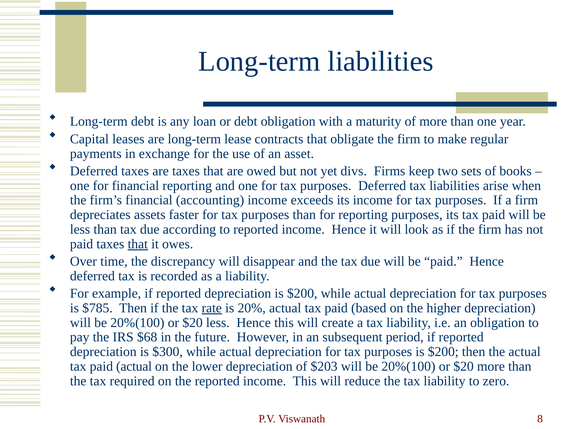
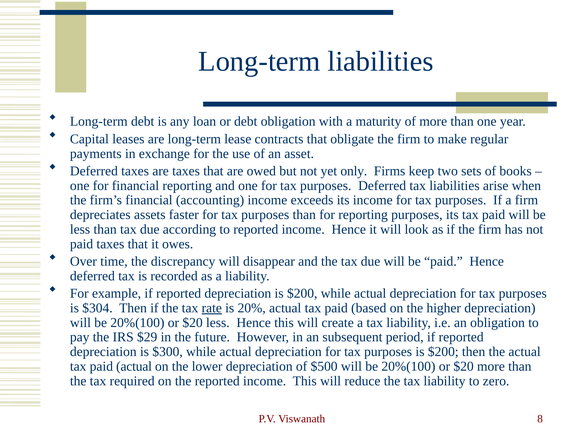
divs: divs -> only (354, 171)
that underline: present -> none (138, 244)
$785: $785 -> $304 (98, 307)
$68: $68 -> $29 (147, 337)
$203: $203 -> $500 (324, 366)
